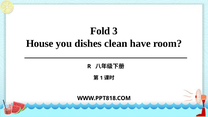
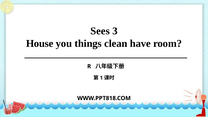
Fold: Fold -> Sees (100, 31)
dishes: dishes -> things (88, 43)
